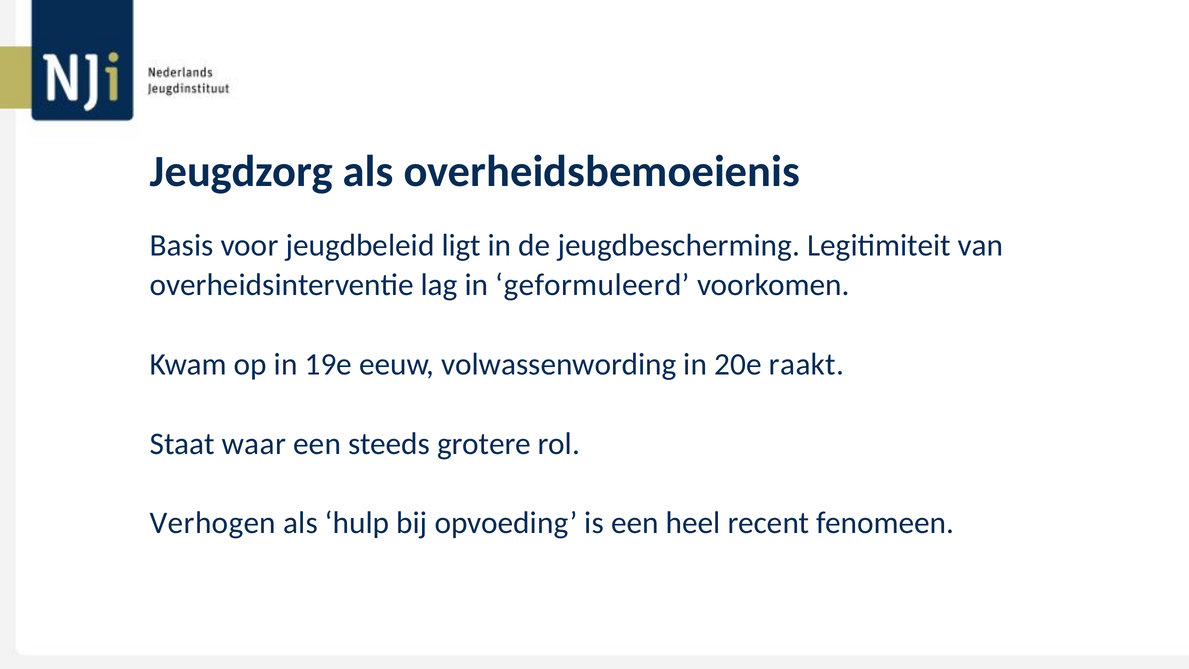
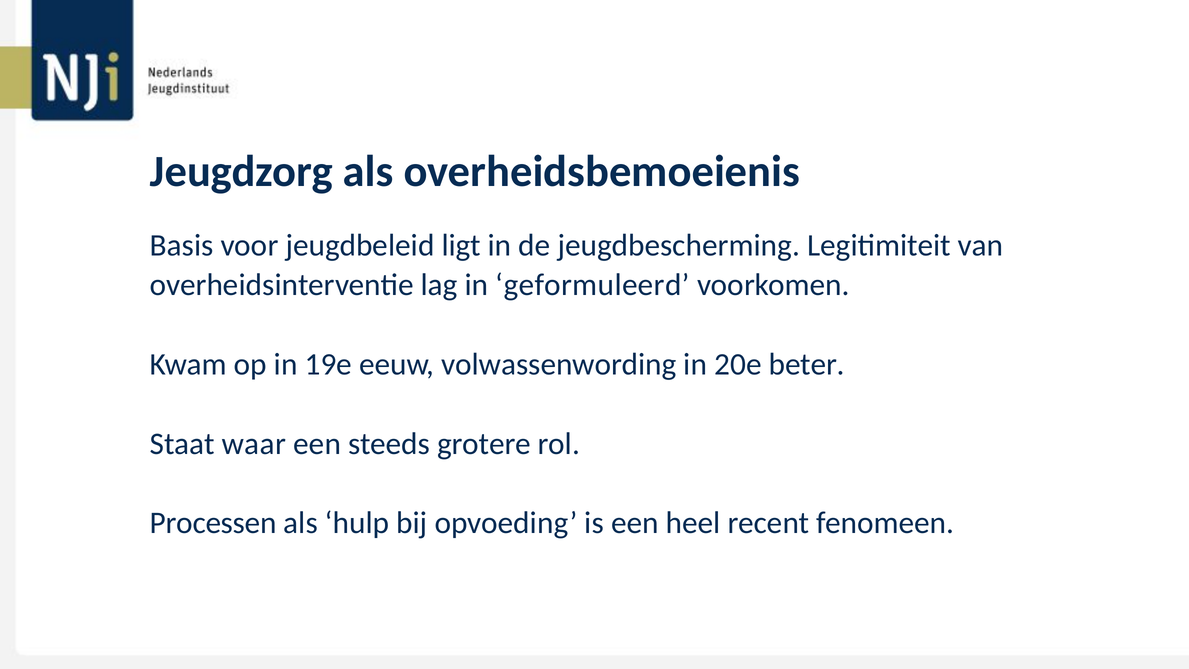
raakt: raakt -> beter (807, 364)
Verhogen: Verhogen -> Processen (213, 523)
